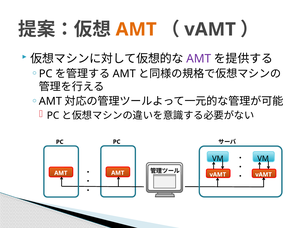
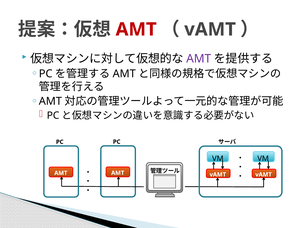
AMT colour: orange -> red (136, 29)
